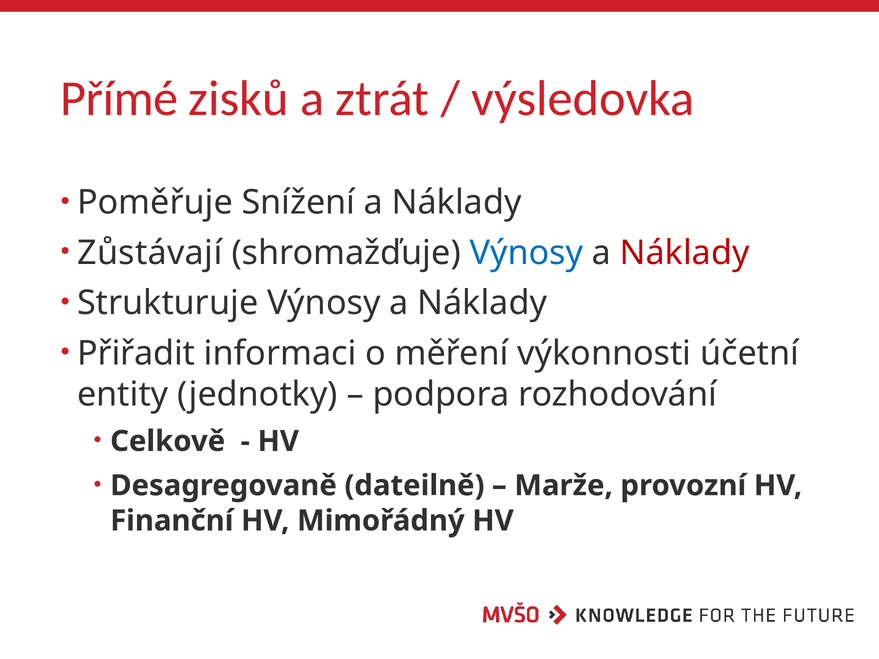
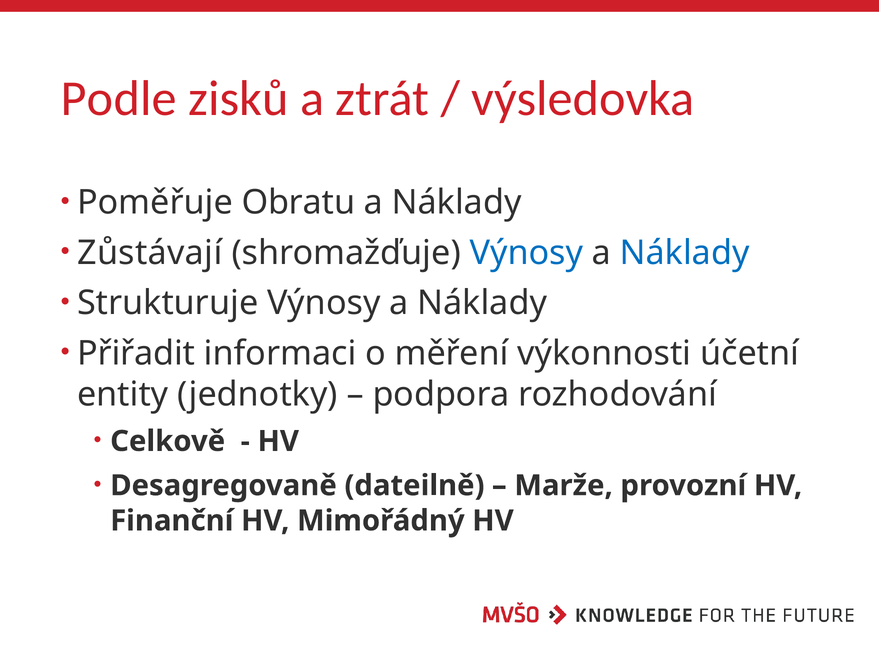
Přímé: Přímé -> Podle (119, 99)
Snížení: Snížení -> Obratu (298, 203)
Náklady colour: red -> blue (685, 253)
